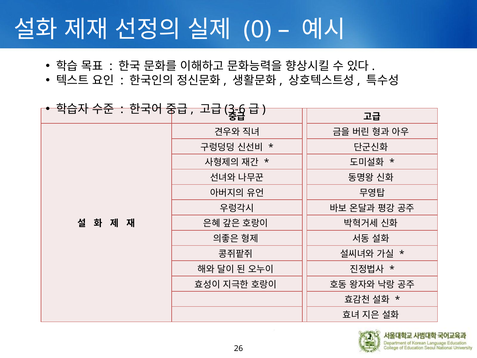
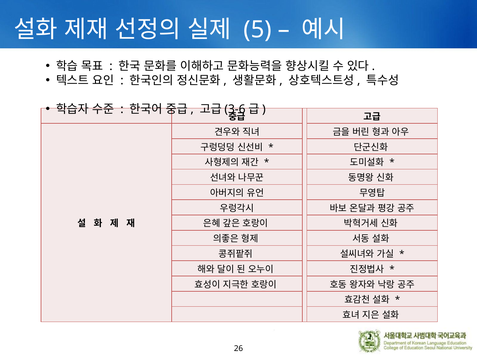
0: 0 -> 5 (258, 30)
